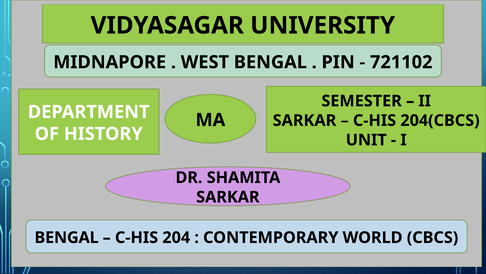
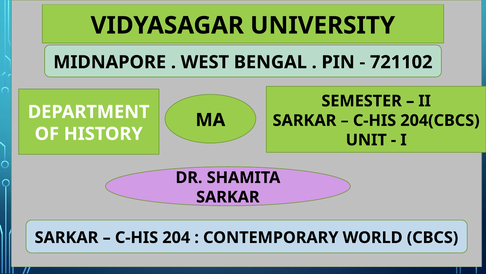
BENGAL: BENGAL -> SARKAR (66, 237)
